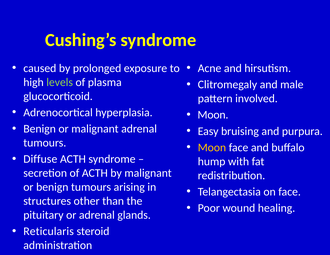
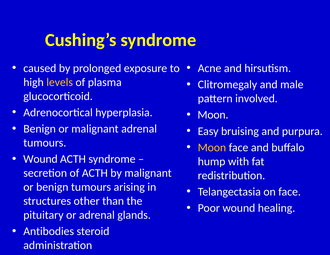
levels colour: light green -> yellow (60, 82)
Diffuse: Diffuse -> Wound (40, 159)
Reticularis: Reticularis -> Antibodies (49, 231)
